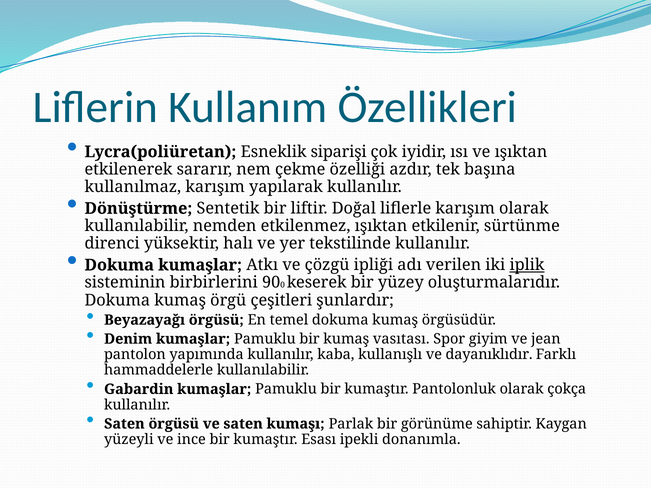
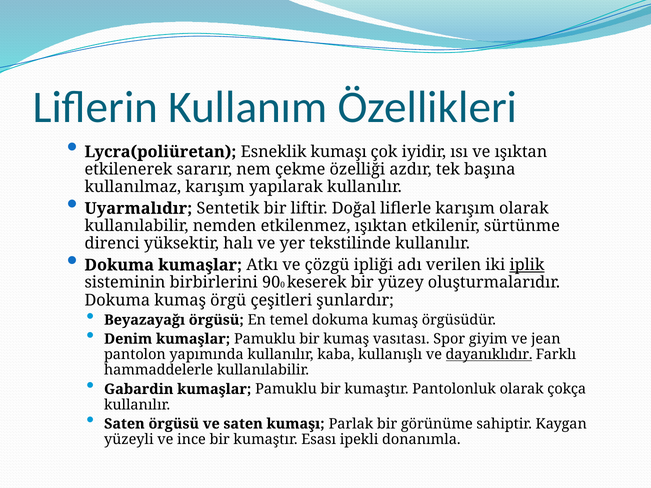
Esneklik siparişi: siparişi -> kumaşı (339, 152)
Dönüştürme: Dönüştürme -> Uyarmalıdır (138, 209)
dayanıklıdır underline: none -> present (489, 355)
